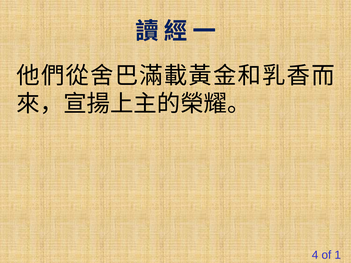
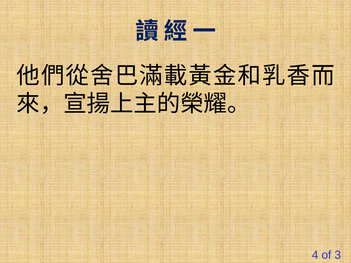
1: 1 -> 3 (338, 255)
